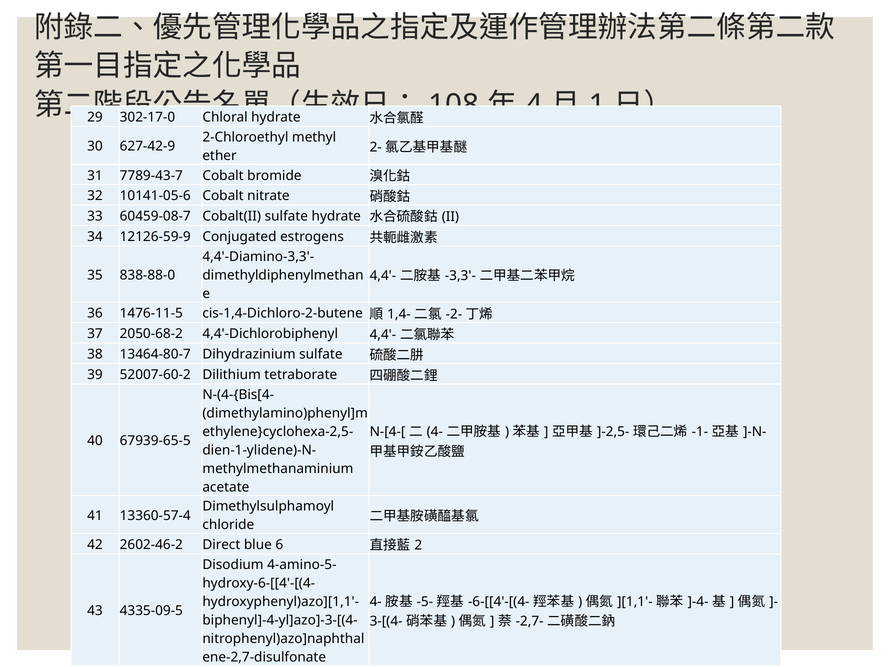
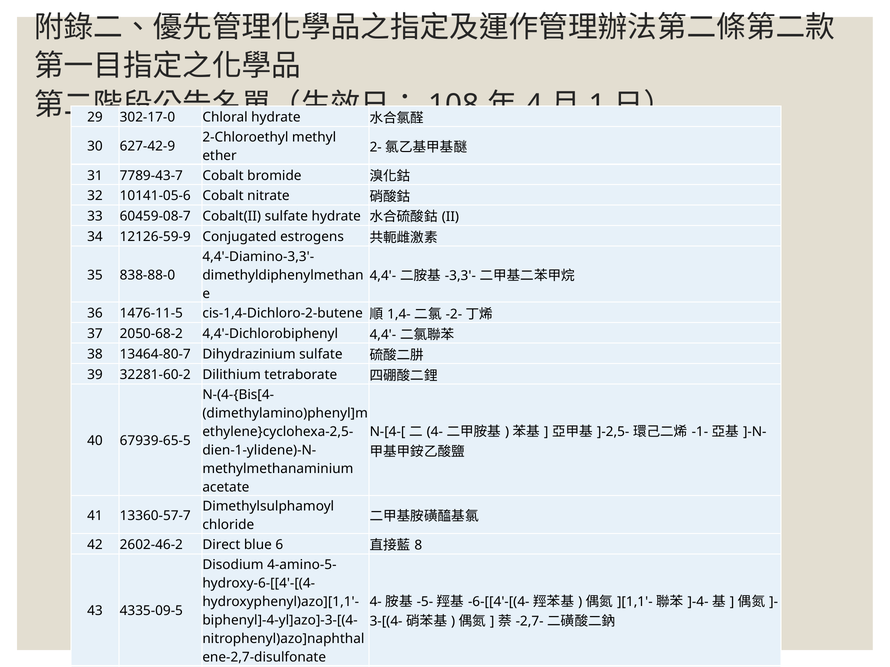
52007-60-2: 52007-60-2 -> 32281-60-2 (155, 375)
13360-57-4: 13360-57-4 -> 13360-57-7 (155, 516)
2: 2 -> 8 (418, 546)
